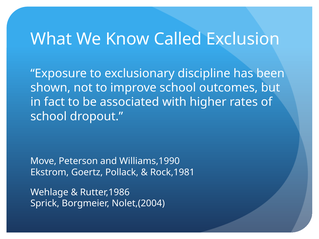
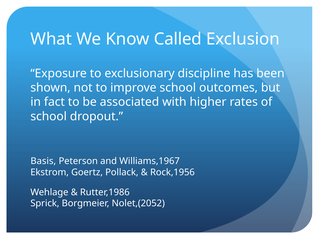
Move: Move -> Basis (43, 161)
Williams,1990: Williams,1990 -> Williams,1967 (150, 161)
Rock,1981: Rock,1981 -> Rock,1956 (172, 172)
Nolet,(2004: Nolet,(2004 -> Nolet,(2052 (138, 204)
